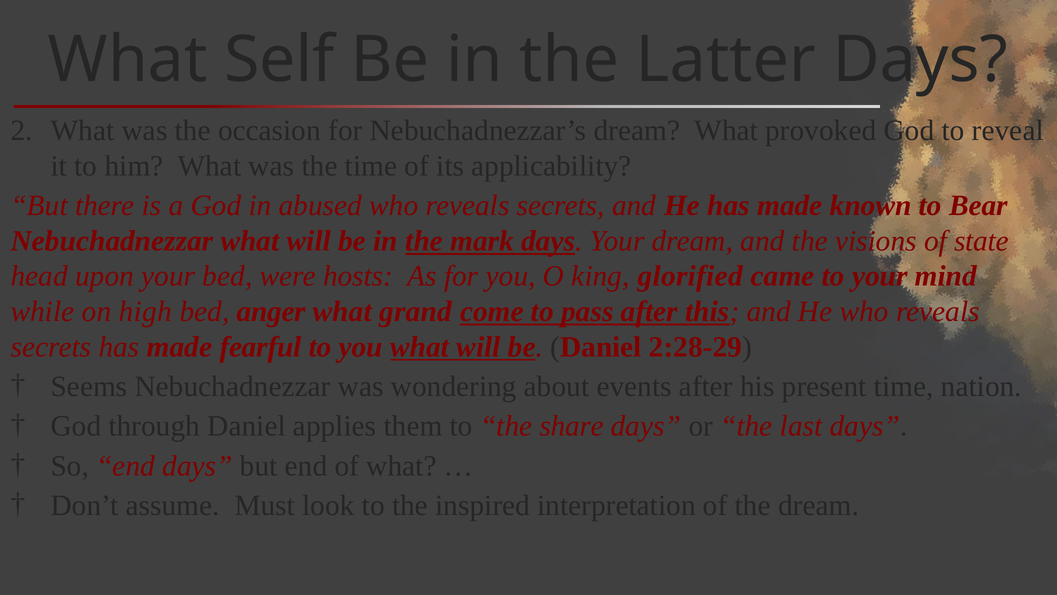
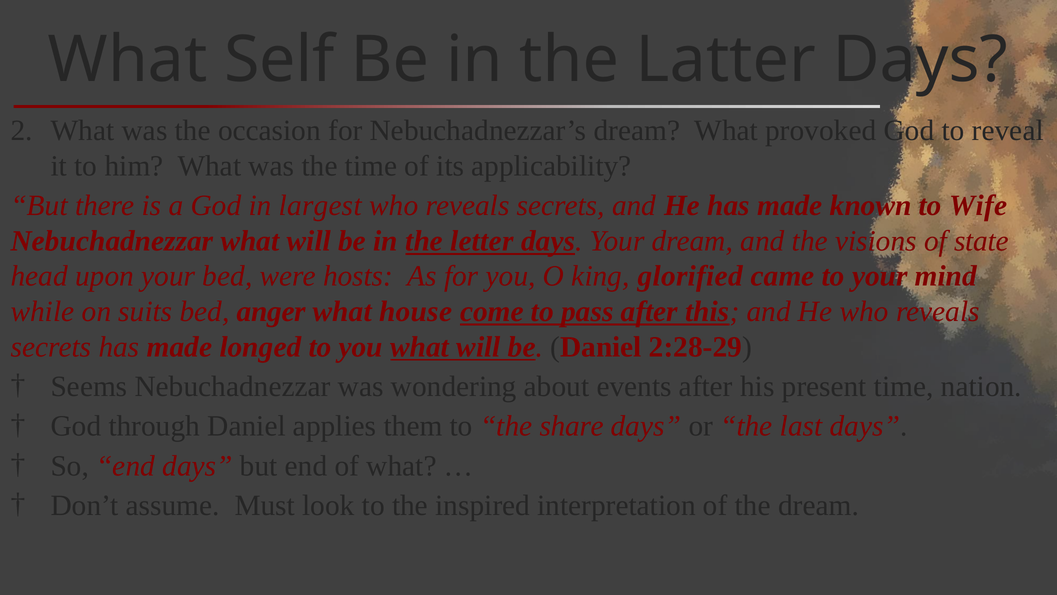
abused: abused -> largest (320, 206)
Bear: Bear -> Wife (978, 206)
mark: mark -> letter (482, 241)
high: high -> suits (145, 311)
grand: grand -> house (416, 311)
fearful: fearful -> longed (260, 347)
